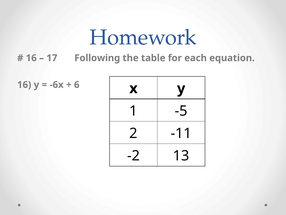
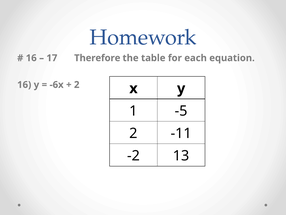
Following: Following -> Therefore (97, 58)
6: 6 -> 2 (77, 85)
